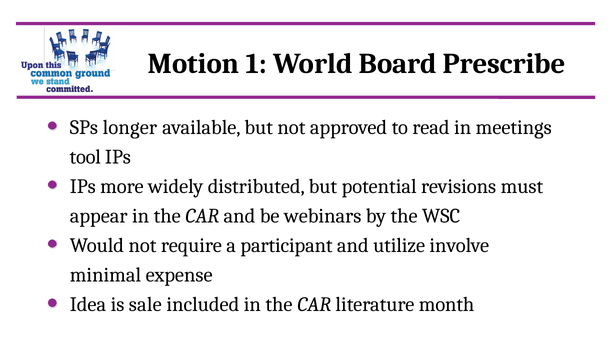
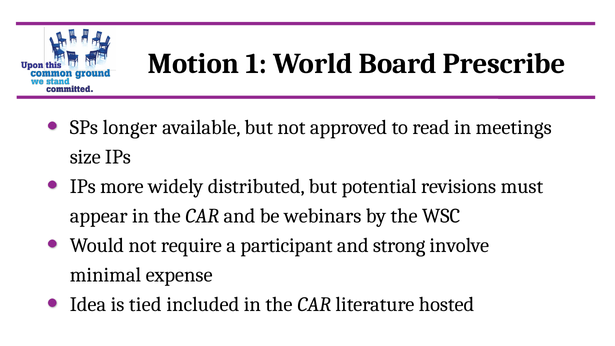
tool: tool -> size (85, 157)
utilize: utilize -> strong (399, 246)
sale: sale -> tied (145, 305)
month: month -> hosted (447, 305)
